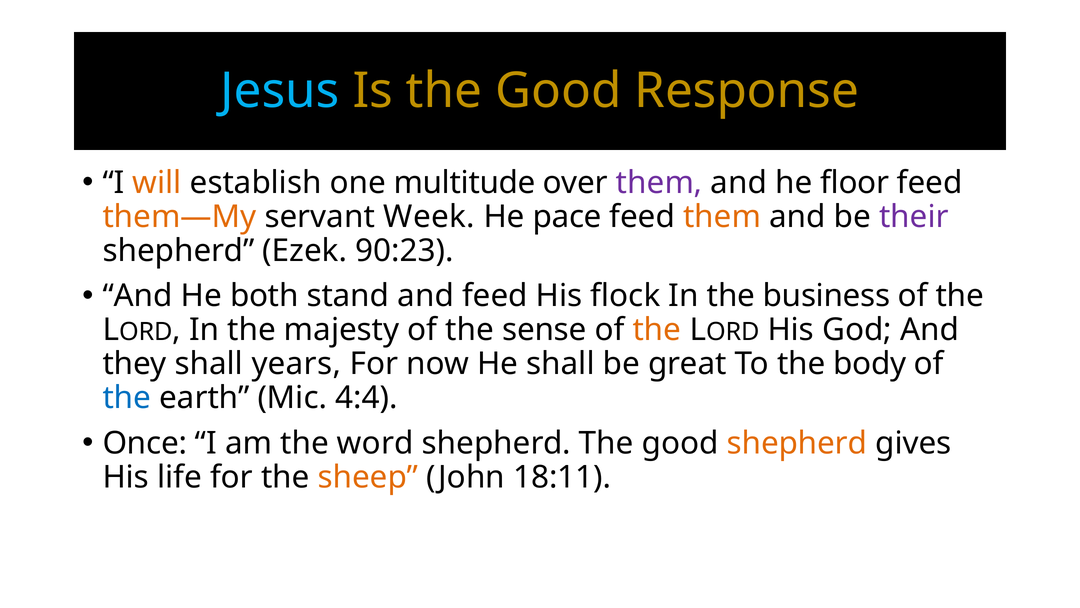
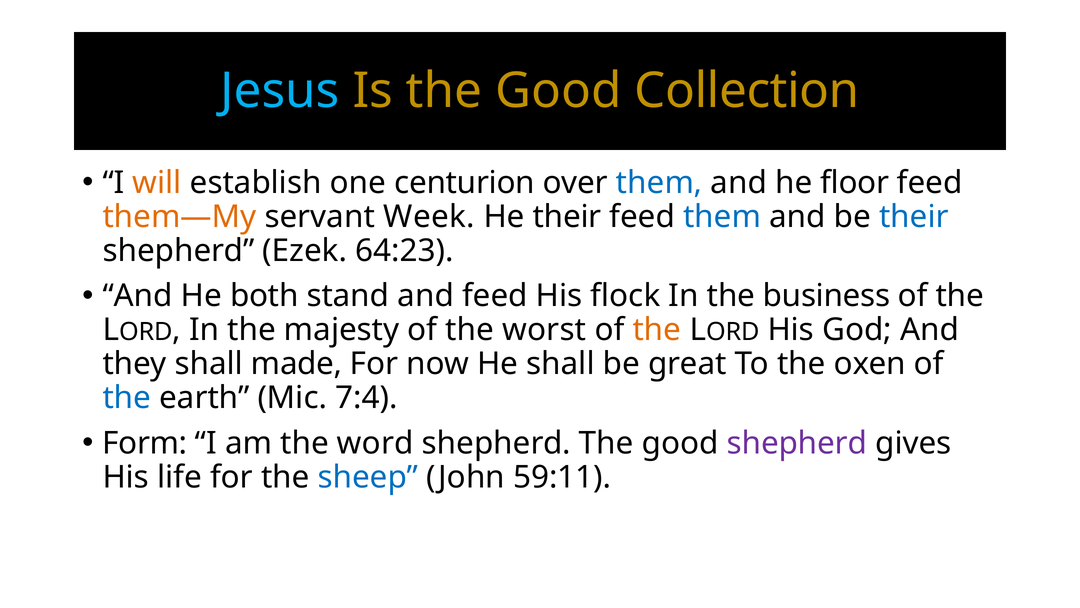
Response: Response -> Collection (747, 91)
multitude: multitude -> centurion (465, 183)
them colour: purple -> blue (659, 183)
He pace: pace -> their (567, 216)
them colour: orange -> blue (722, 216)
their colour: purple -> blue (914, 216)
90:23: 90:23 -> 64:23 (404, 250)
sense: sense -> worst (544, 330)
years: years -> made (297, 364)
body: body -> oxen (870, 364)
4:4: 4:4 -> 7:4 (366, 398)
Once: Once -> Form (145, 443)
shepherd colour: orange -> purple (797, 443)
sheep colour: orange -> blue (368, 477)
18:11: 18:11 -> 59:11 (562, 477)
